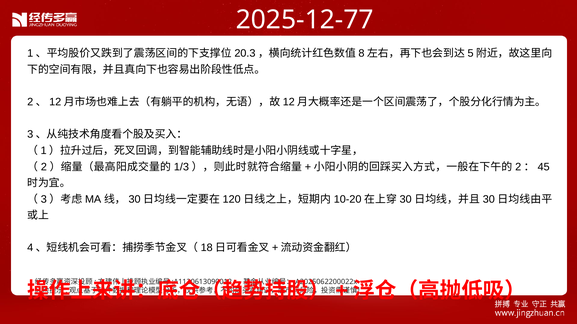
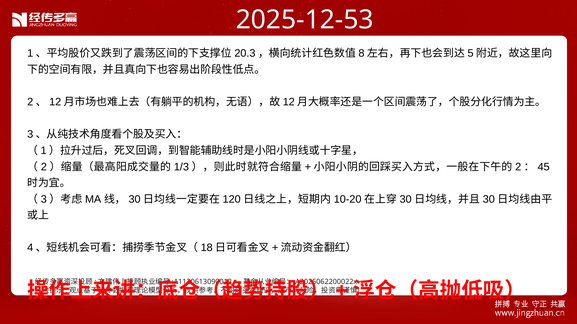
2025-12-77: 2025-12-77 -> 2025-12-53 (305, 20)
